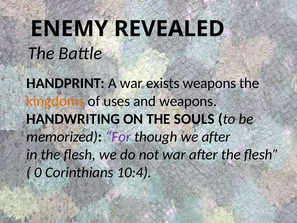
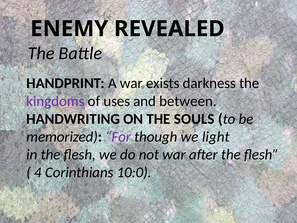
exists weapons: weapons -> darkness (209, 83)
kingdoms colour: orange -> purple (55, 101)
and weapons: weapons -> between (188, 101)
we after: after -> light (216, 137)
0: 0 -> 4 (38, 172)
10:4: 10:4 -> 10:0 (134, 172)
